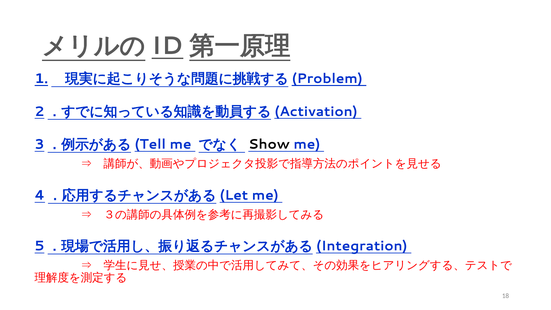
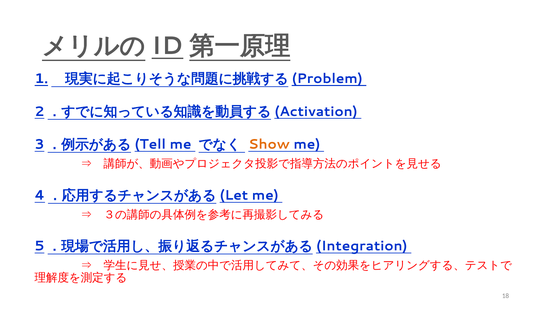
Show colour: black -> orange (269, 144)
